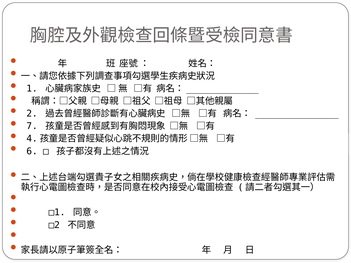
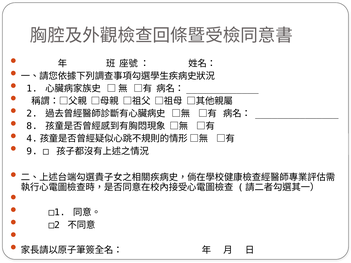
7: 7 -> 8 (32, 126)
6: 6 -> 9 (32, 151)
